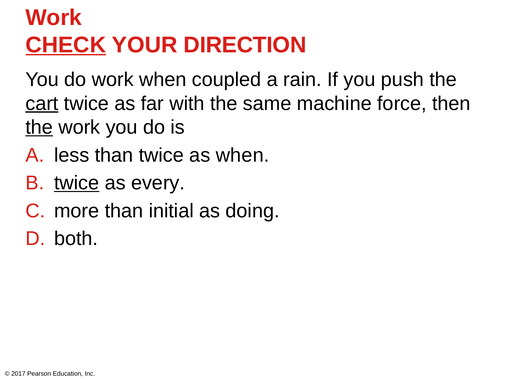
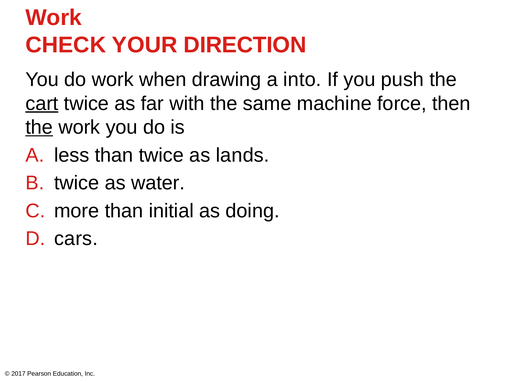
CHECK underline: present -> none (66, 45)
coupled: coupled -> drawing (227, 80)
rain: rain -> into (302, 80)
as when: when -> lands (243, 155)
twice underline: present -> none (77, 183)
every: every -> water (158, 183)
both: both -> cars (76, 238)
